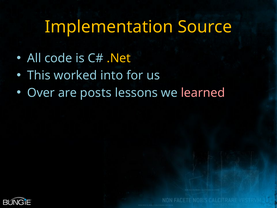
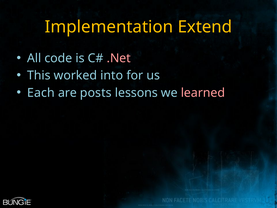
Source: Source -> Extend (205, 27)
.Net colour: yellow -> pink (119, 58)
Over: Over -> Each (41, 93)
